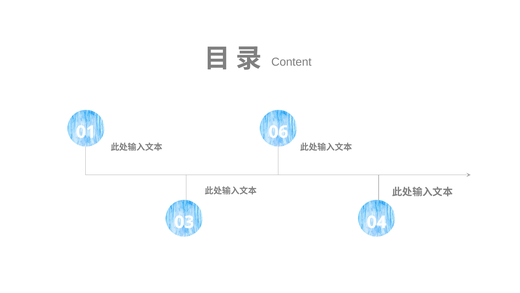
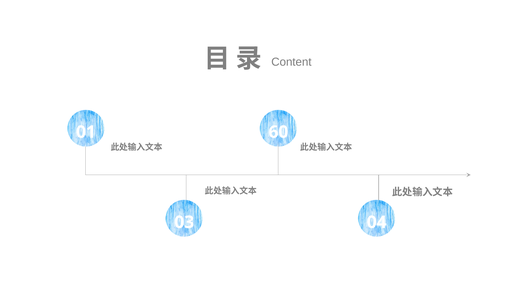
06: 06 -> 60 (278, 132)
